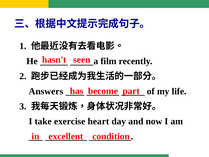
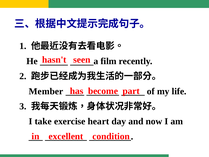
Answers: Answers -> Member (46, 91)
